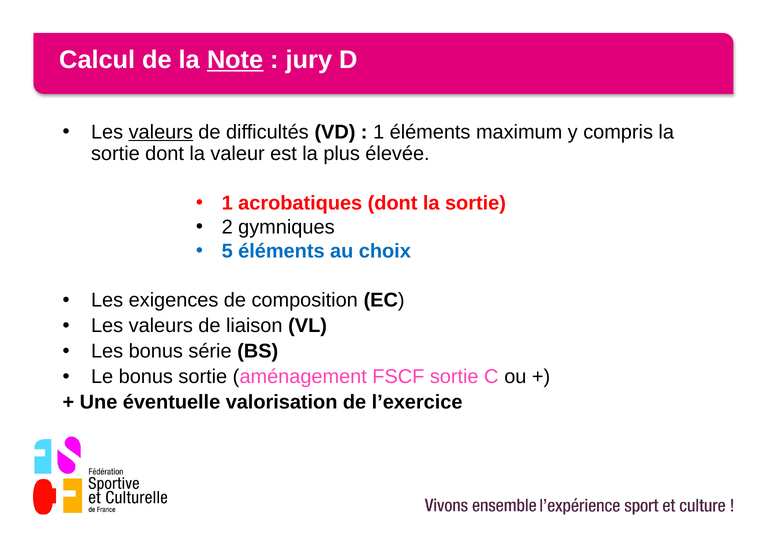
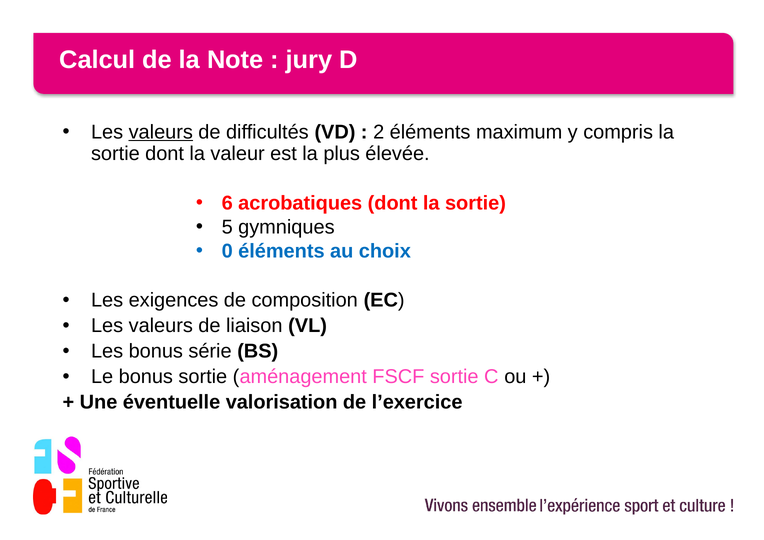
Note underline: present -> none (235, 60)
1: 1 -> 2 (379, 132)
1: 1 -> 6 (227, 204)
2: 2 -> 5 (227, 227)
5: 5 -> 0 (227, 251)
